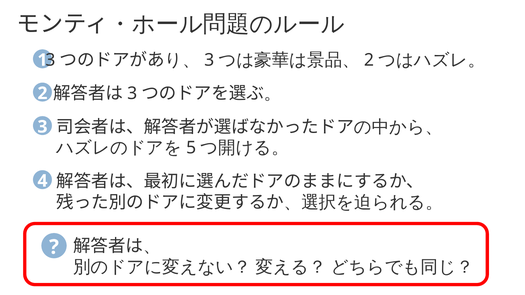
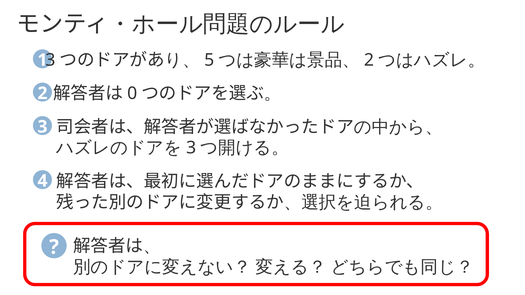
3: 3 -> 5 (209, 60)
3: 3 -> 0 (132, 94)
5: 5 -> 3 (191, 148)
